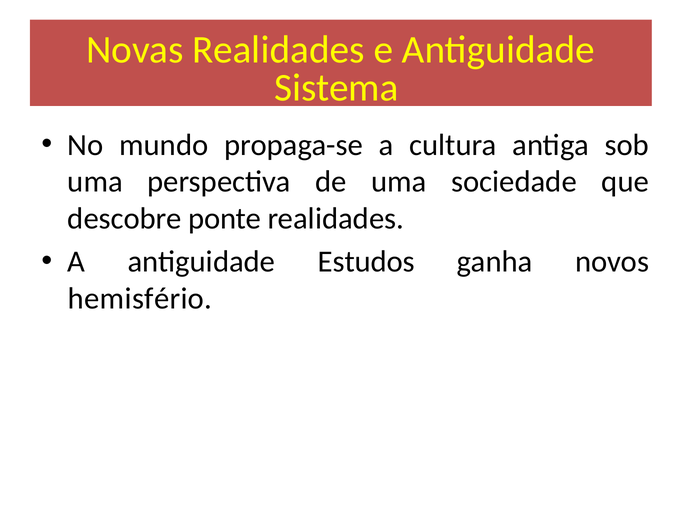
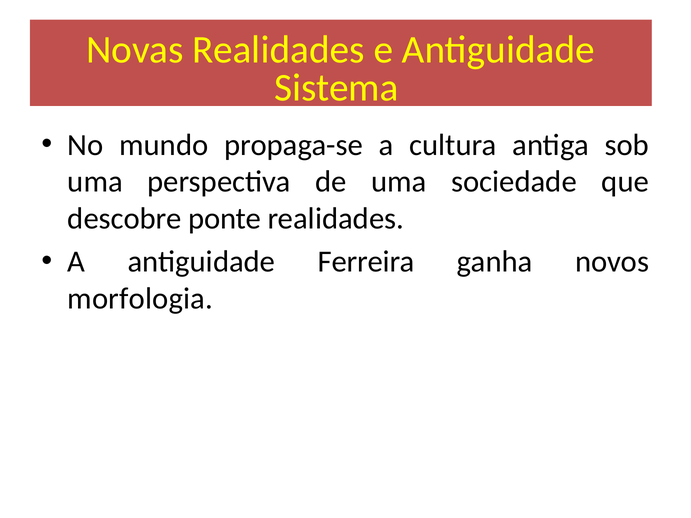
Estudos: Estudos -> Ferreira (366, 262)
hemisfério: hemisfério -> morfologia (140, 299)
